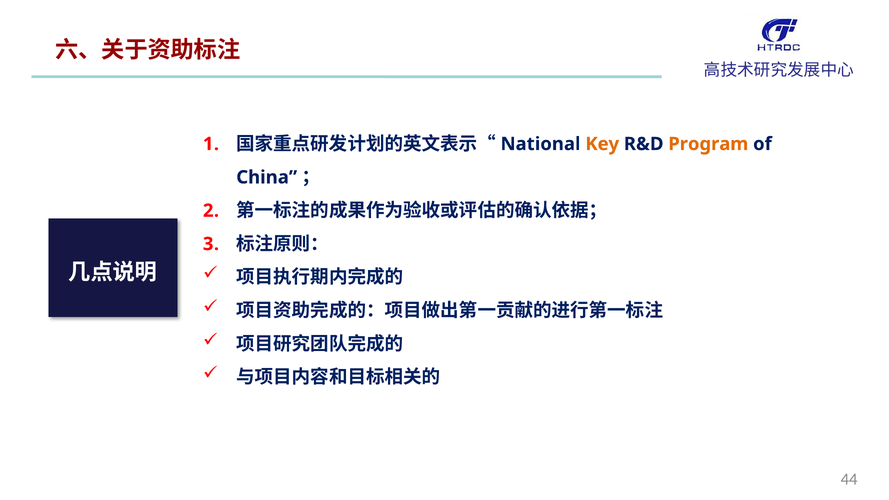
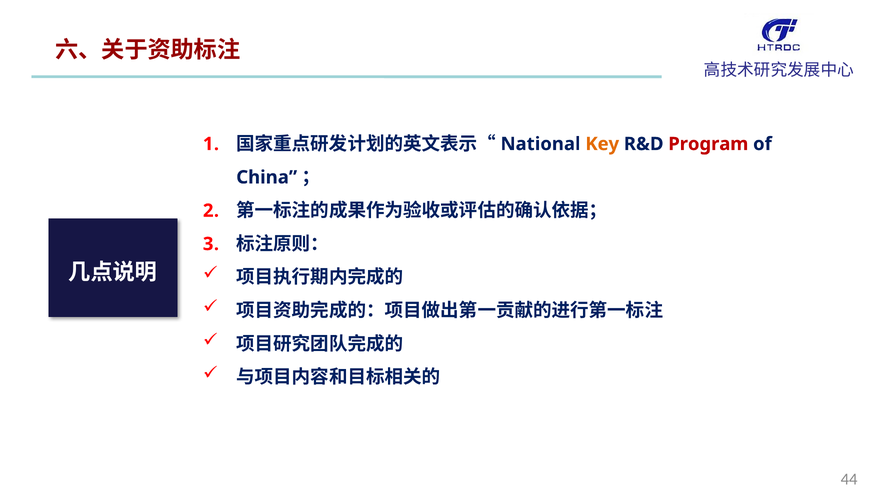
Program colour: orange -> red (708, 144)
